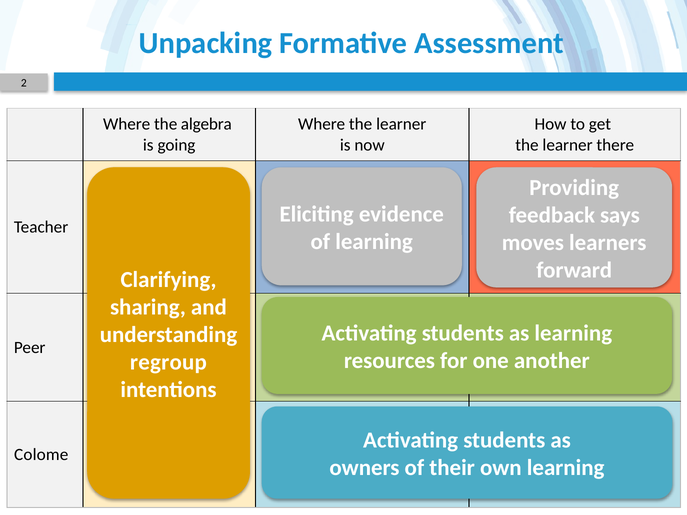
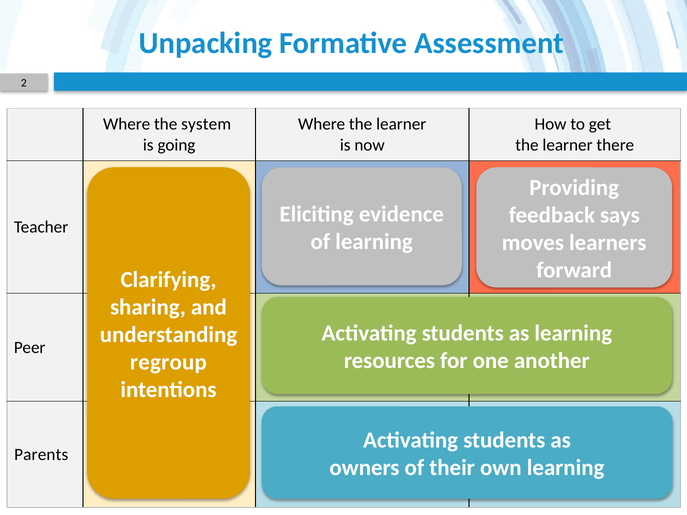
algebra: algebra -> system (206, 124)
Colome: Colome -> Parents (41, 455)
